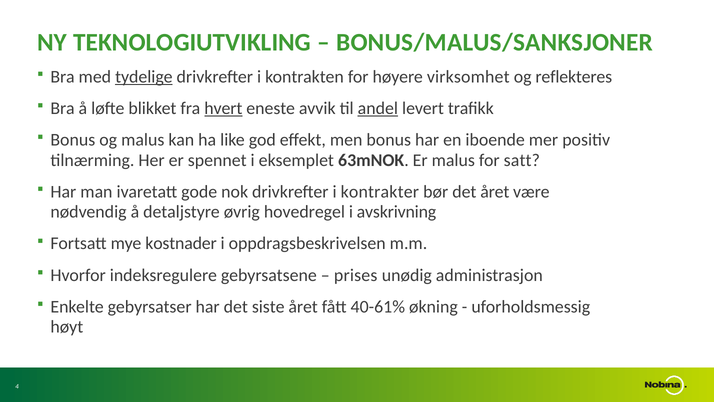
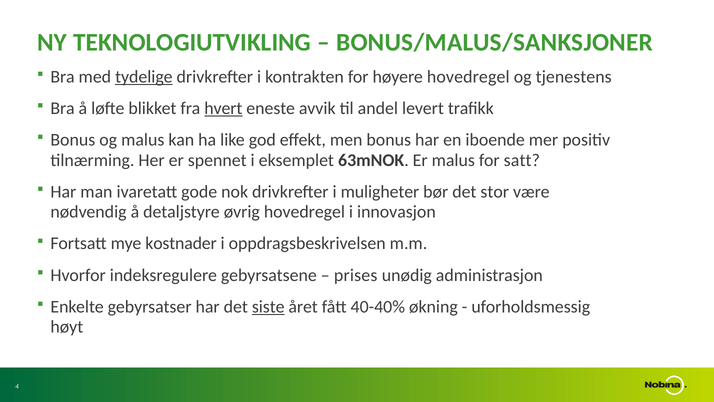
høyere virksomhet: virksomhet -> hovedregel (468, 77)
reflekteres: reflekteres -> tjenestens (574, 77)
andel underline: present -> none (378, 108)
kontrakter: kontrakter -> muligheter (380, 191)
det året: året -> stor (495, 191)
avskrivning: avskrivning -> innovasjon (396, 212)
siste underline: none -> present (268, 306)
40-61%: 40-61% -> 40-40% (378, 306)
